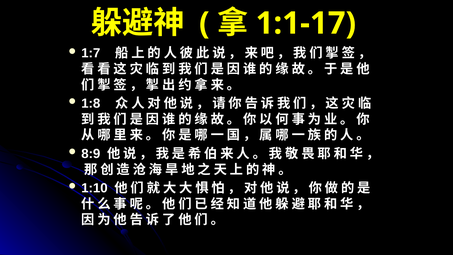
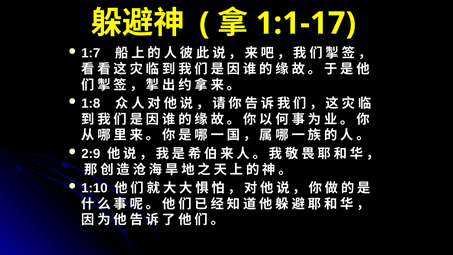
8:9: 8:9 -> 2:9 (91, 154)
